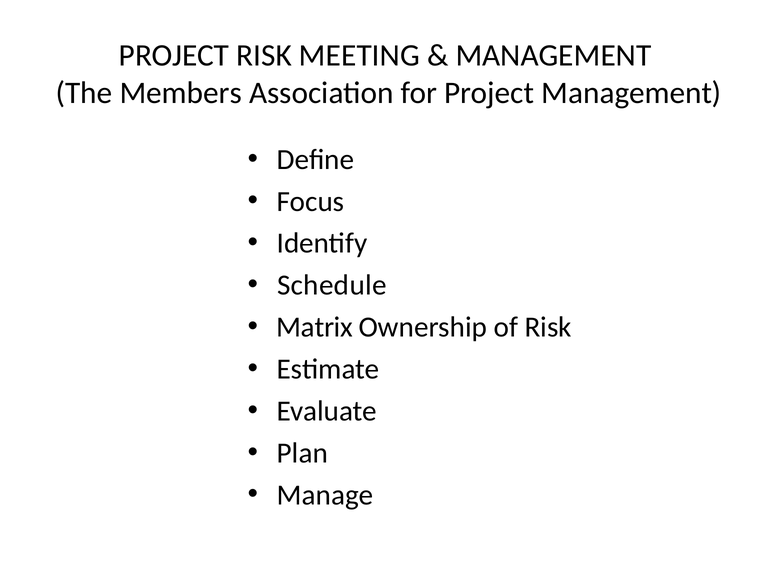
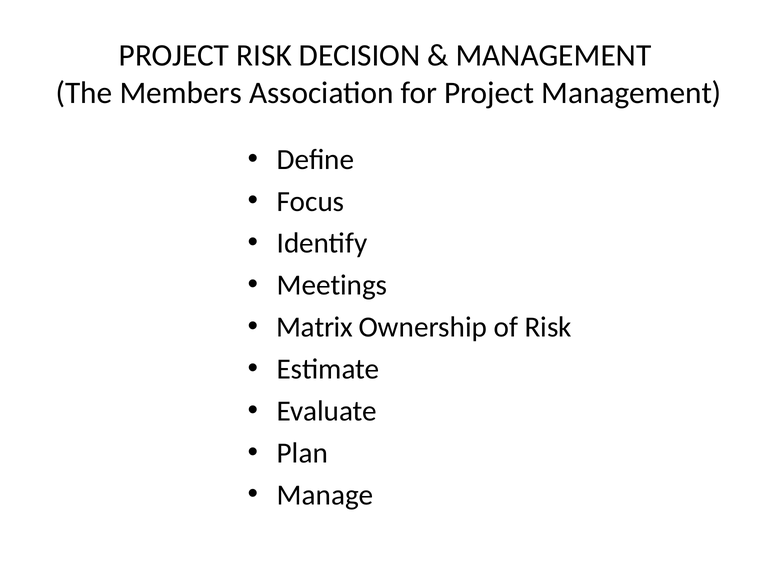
MEETING: MEETING -> DECISION (360, 55)
Schedule: Schedule -> Meetings (332, 285)
